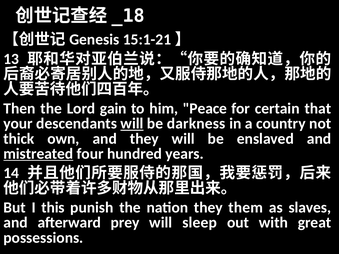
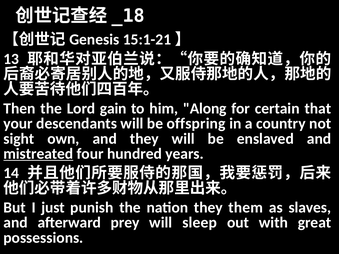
Peace: Peace -> Along (205, 109)
will underline: present -> none (132, 124)
darkness: darkness -> offspring (196, 124)
thick: thick -> sight (19, 139)
this: this -> just (53, 208)
